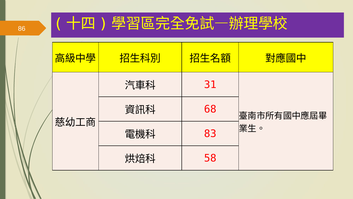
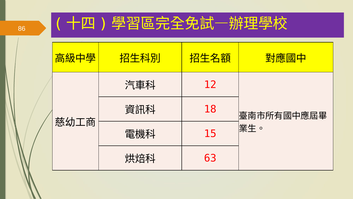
31: 31 -> 12 (210, 84)
68: 68 -> 18 (210, 109)
83: 83 -> 15 (210, 133)
58: 58 -> 63 (210, 158)
